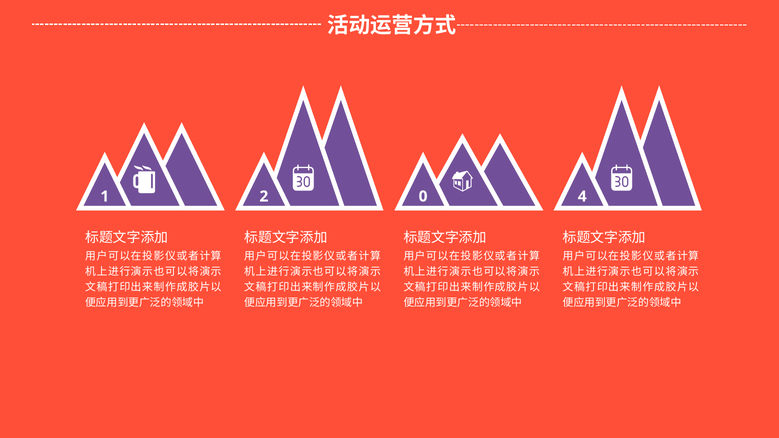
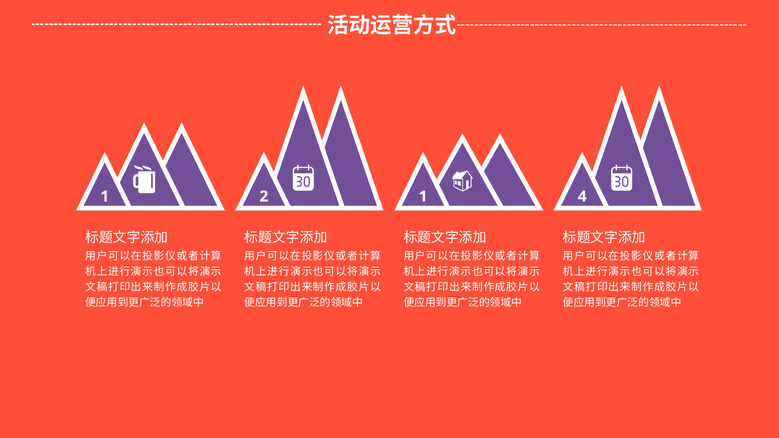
2 0: 0 -> 1 (423, 197)
